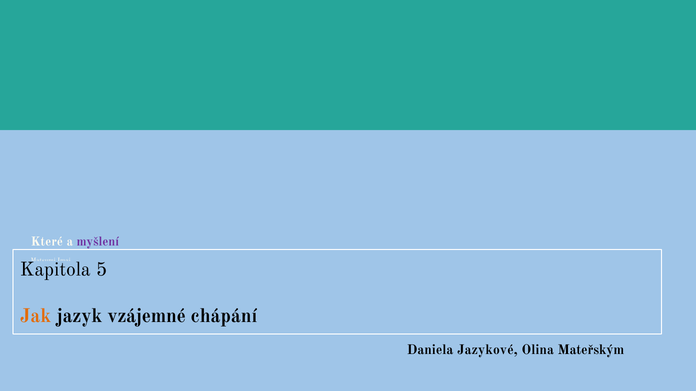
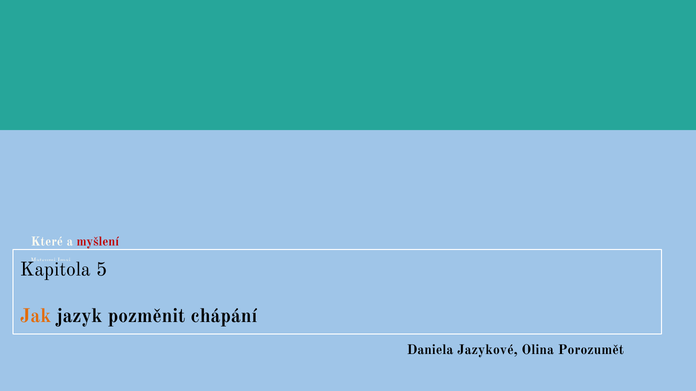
myšlení colour: purple -> red (98, 242)
vzájemné: vzájemné -> pozměnit (147, 316)
Mateřským: Mateřským -> Porozumět (591, 350)
